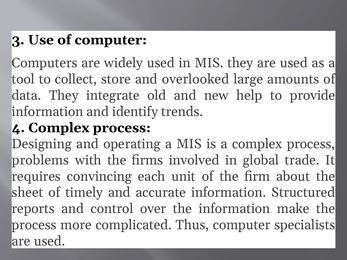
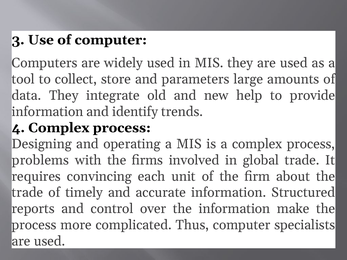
overlooked: overlooked -> parameters (196, 79)
sheet: sheet -> trade (27, 193)
